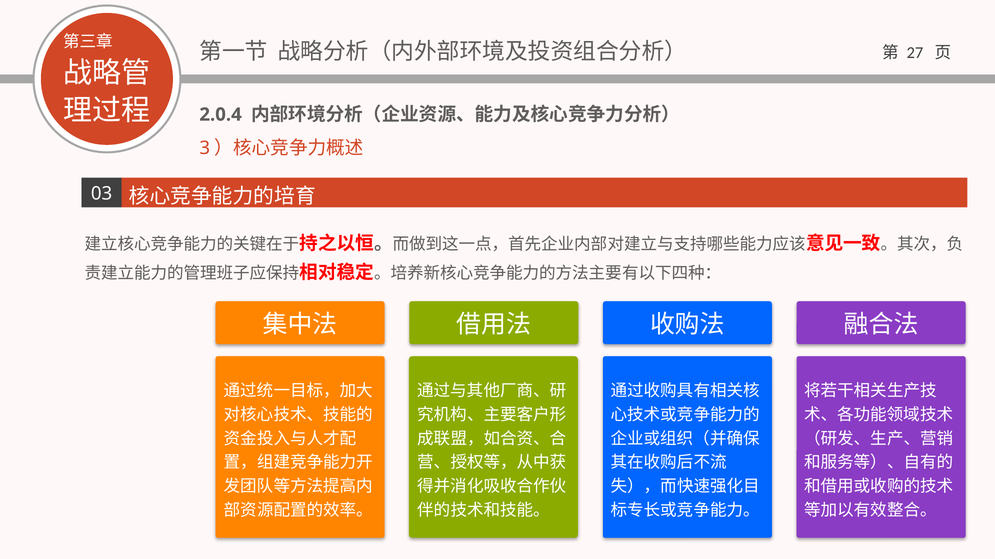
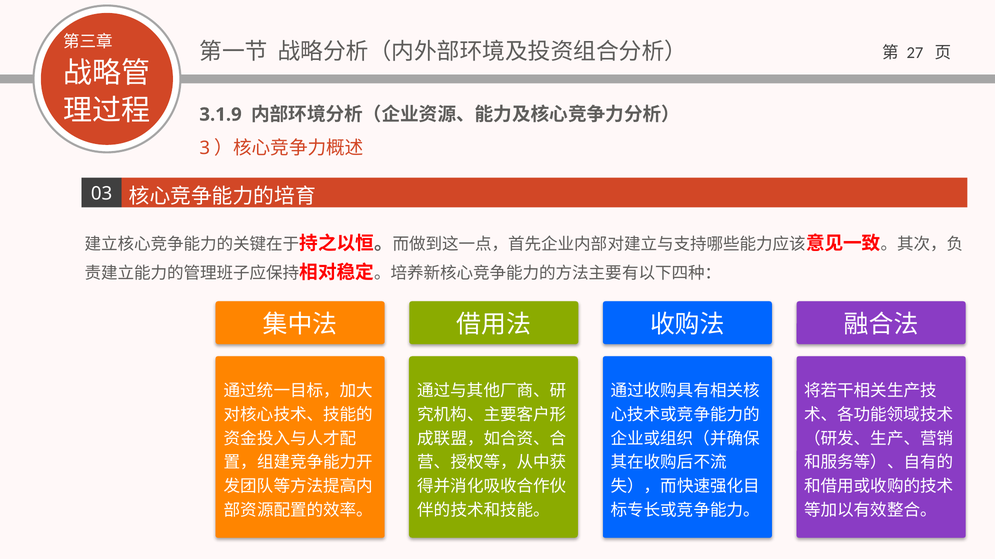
2.0.4: 2.0.4 -> 3.1.9 (221, 115)
